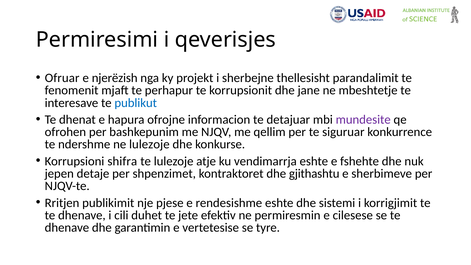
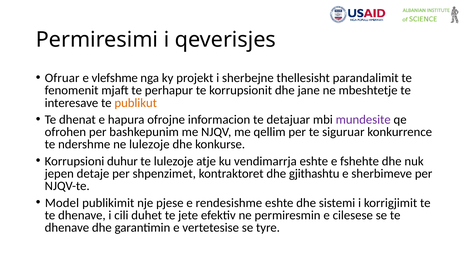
njerëzish: njerëzish -> vlefshme (115, 78)
publikut colour: blue -> orange (136, 103)
shifra: shifra -> duhur (122, 161)
Rritjen: Rritjen -> Model (62, 203)
